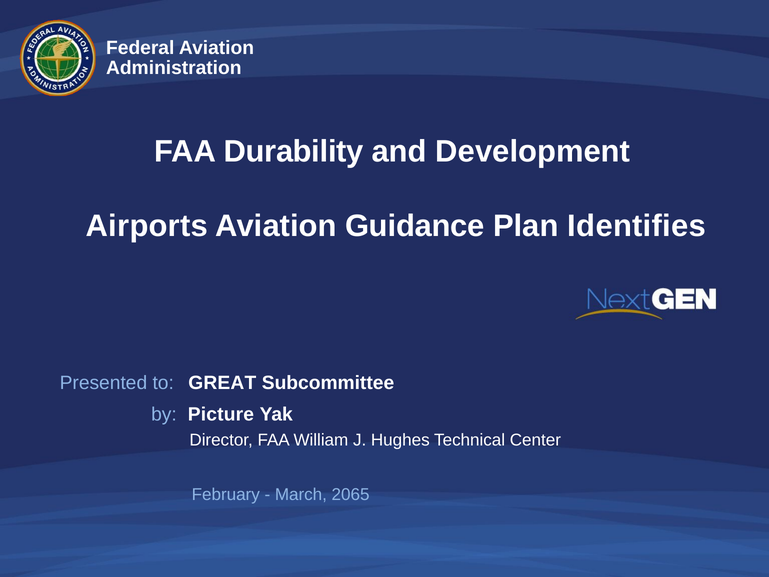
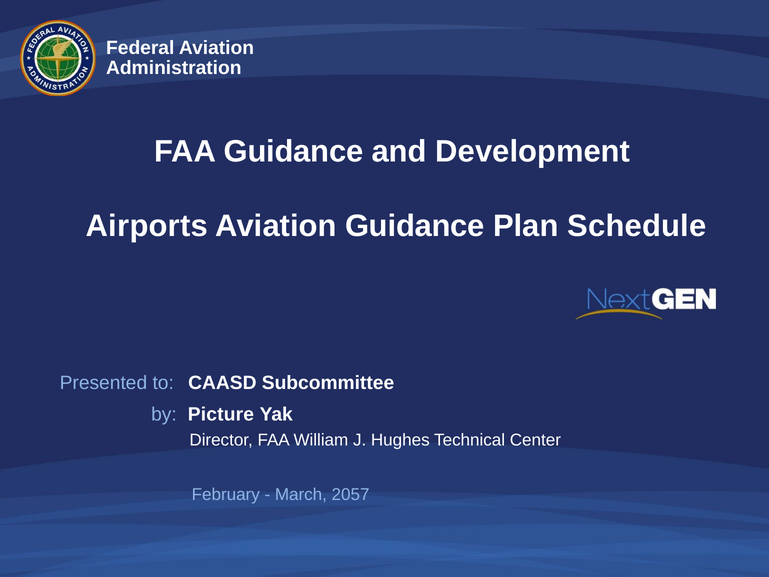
FAA Durability: Durability -> Guidance (294, 152)
Identifies: Identifies -> Schedule (637, 226)
GREAT: GREAT -> CAASD (222, 383)
2065: 2065 -> 2057 (351, 494)
